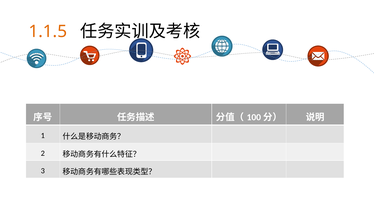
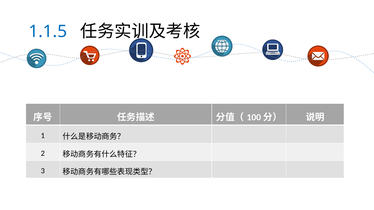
1.1.5 colour: orange -> blue (48, 31)
